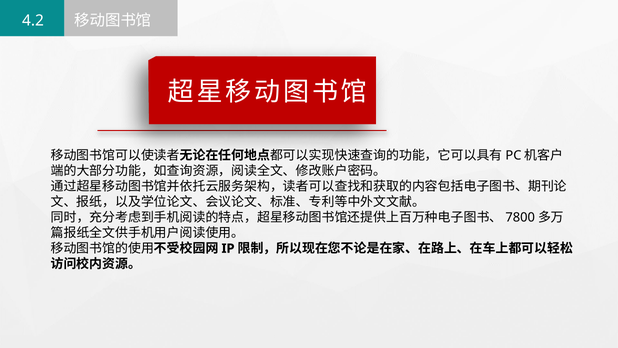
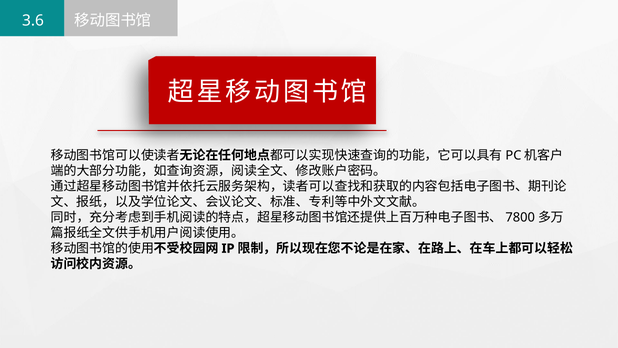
4.2: 4.2 -> 3.6 (33, 21)
